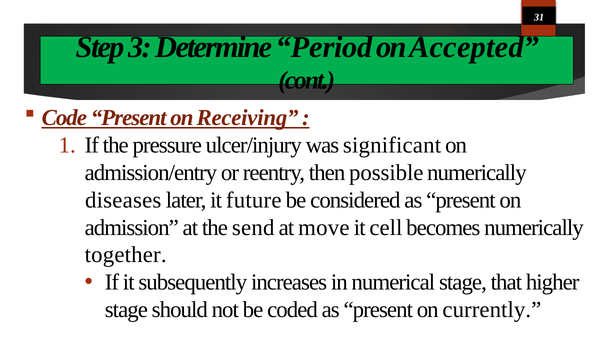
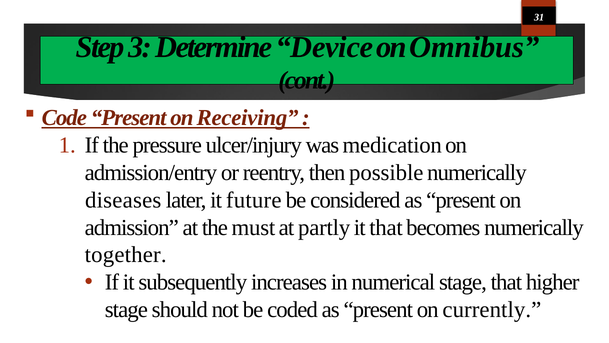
Period: Period -> Device (324, 47)
Accepted: Accepted -> Omnibus (474, 47)
significant: significant -> medication (392, 145)
send: send -> must (253, 227)
move: move -> partly (324, 227)
it cell: cell -> that (386, 227)
